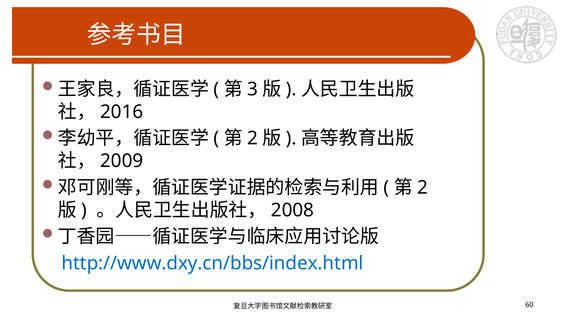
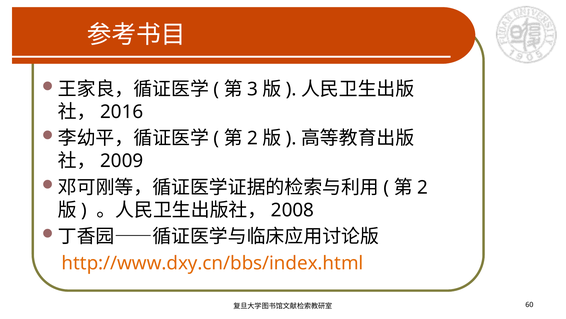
http://www.dxy.cn/bbs/index.html colour: blue -> orange (213, 263)
